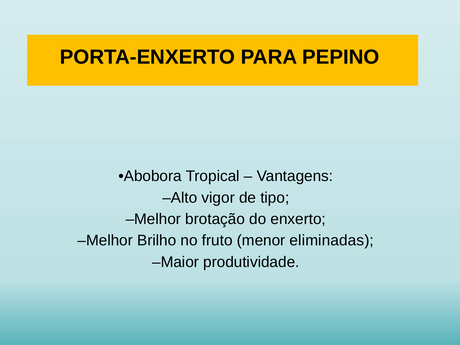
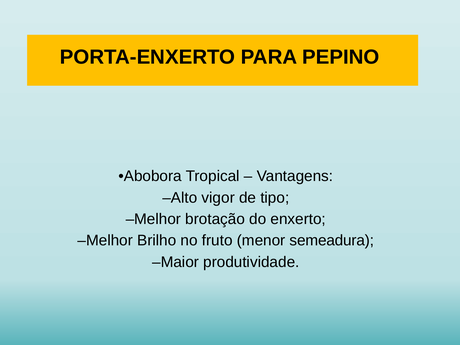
eliminadas: eliminadas -> semeadura (332, 241)
